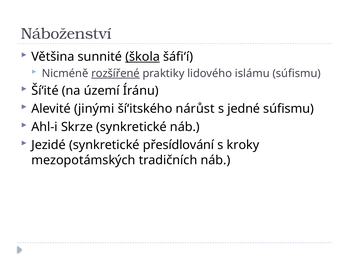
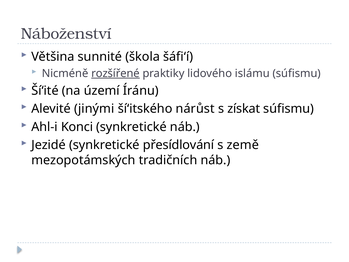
škola underline: present -> none (143, 57)
jedné: jedné -> získat (244, 109)
Skrze: Skrze -> Konci (77, 127)
kroky: kroky -> země (243, 145)
